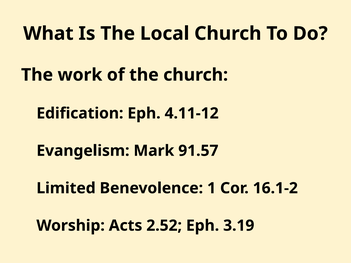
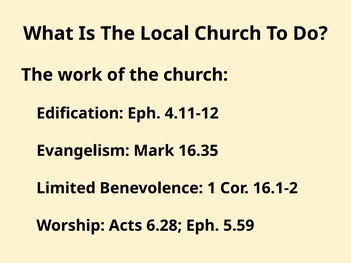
91.57: 91.57 -> 16.35 (198, 151)
2.52: 2.52 -> 6.28 (164, 226)
3.19: 3.19 -> 5.59 (239, 226)
